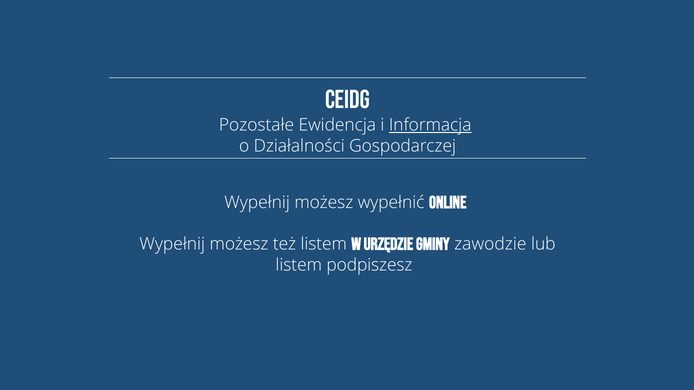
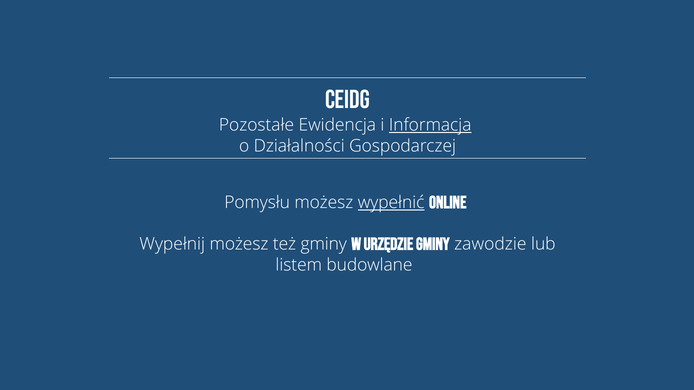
Wypełnij: Wypełnij -> Pomysłu (257, 203)
wypełnić underline: none -> present (391, 203)
też listem: listem -> gminy (324, 244)
podpiszesz: podpiszesz -> budowlane (369, 265)
